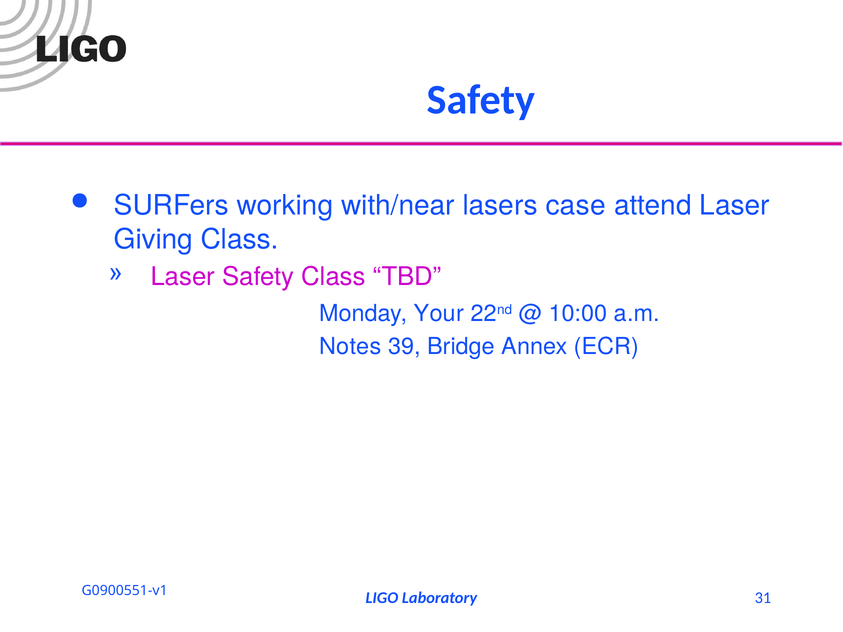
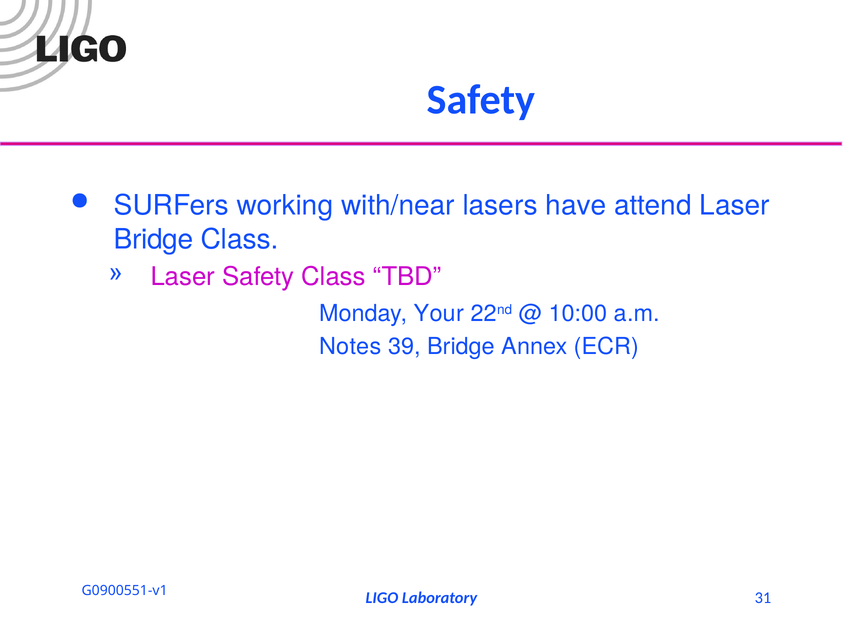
case: case -> have (576, 206)
Giving: Giving -> Bridge (154, 239)
